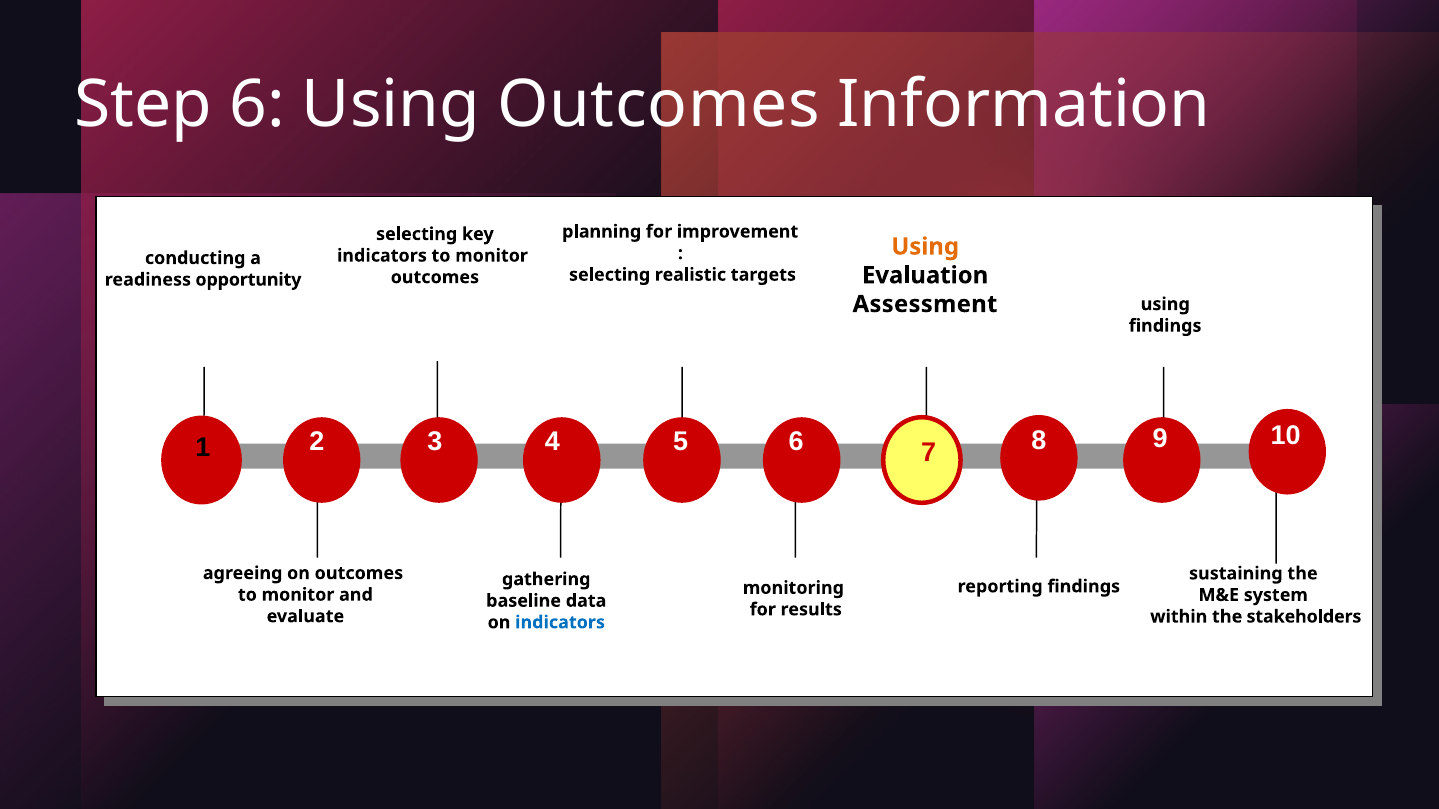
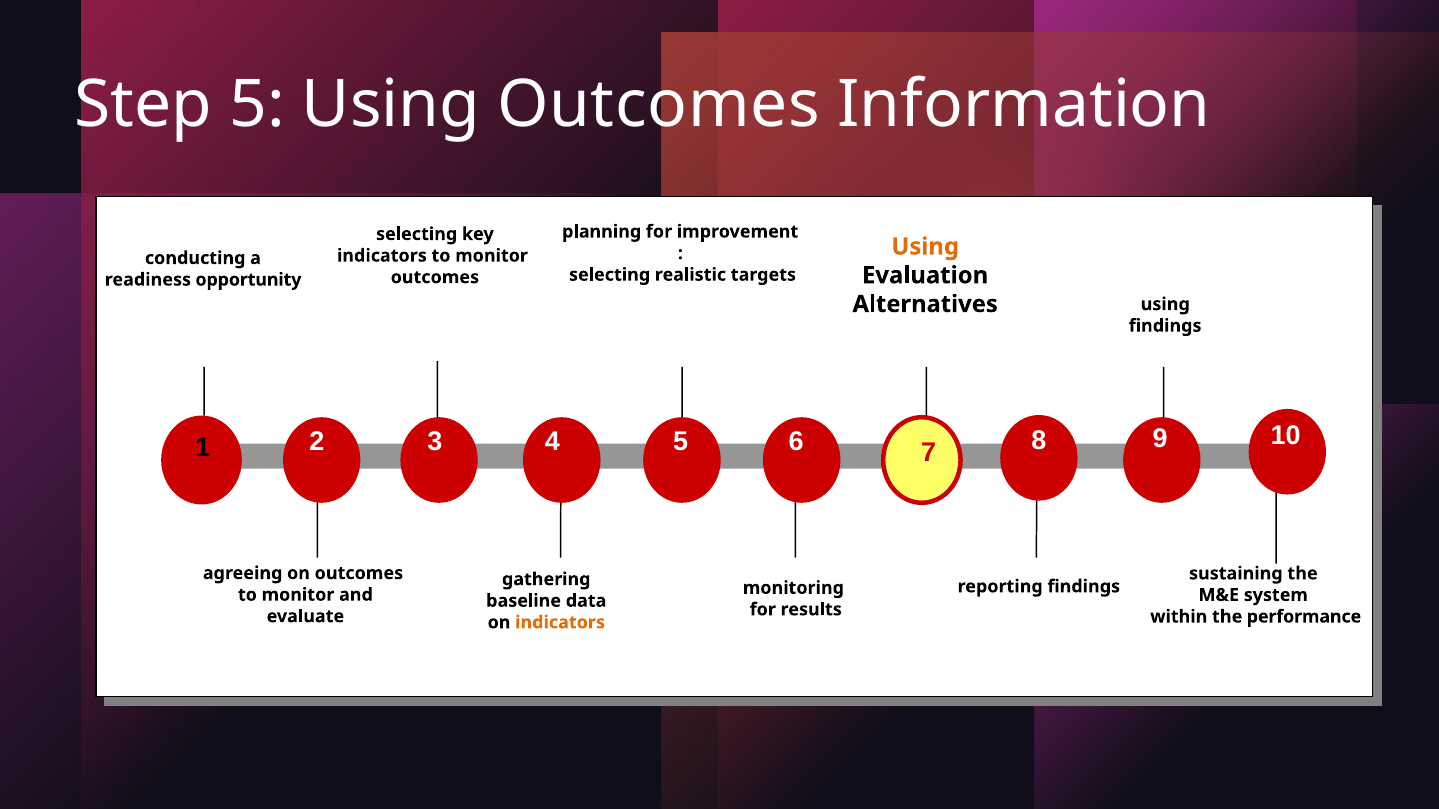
Step 6: 6 -> 5 (257, 104)
Assessment: Assessment -> Alternatives (925, 304)
stakeholders: stakeholders -> performance (1304, 617)
indicators colour: blue -> orange (560, 623)
